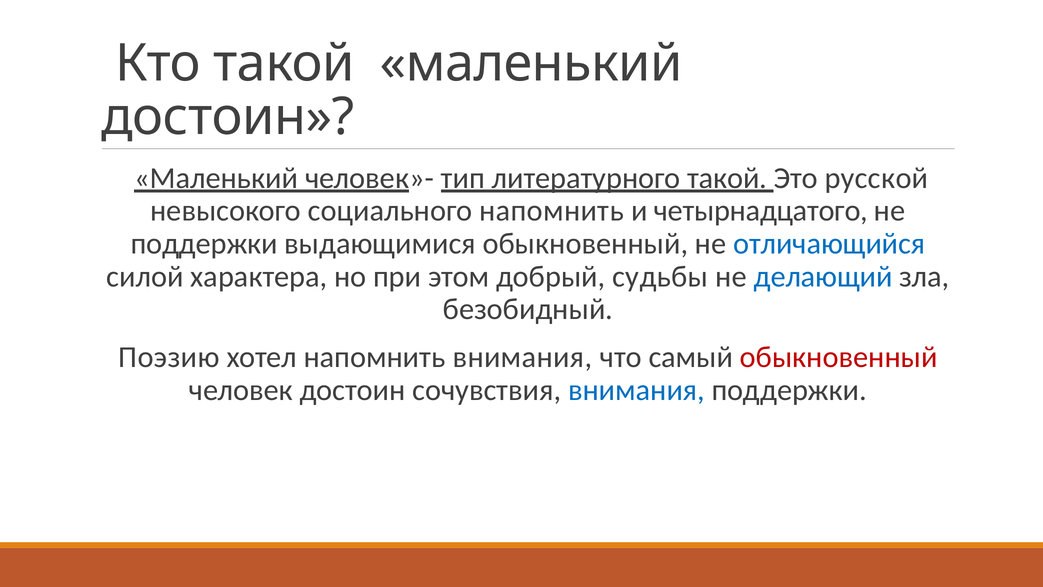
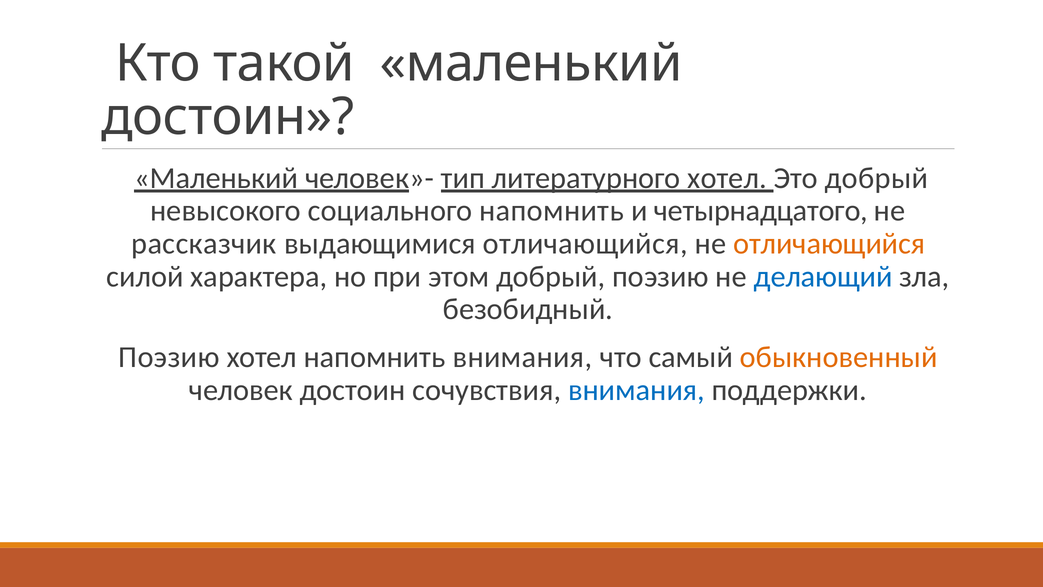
литературного такой: такой -> хотел (727, 178)
Это русской: русской -> добрый (876, 178)
поддержки: поддержки -> рассказчик (204, 244)
выдающимися обыкновенный: обыкновенный -> отличающийся (585, 244)
отличающийся colour: blue -> orange (829, 244)
добрый судьбы: судьбы -> поэзию (660, 276)
обыкновенный colour: red -> orange (839, 357)
